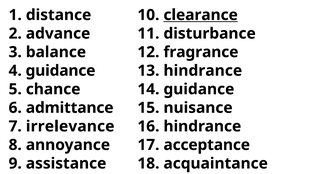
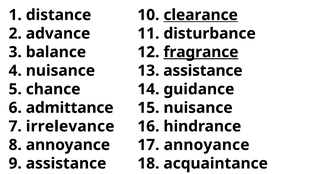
fragrance underline: none -> present (201, 52)
guidance: guidance -> nuisance (60, 71)
13 hindrance: hindrance -> assistance (203, 71)
17 acceptance: acceptance -> annoyance (207, 145)
